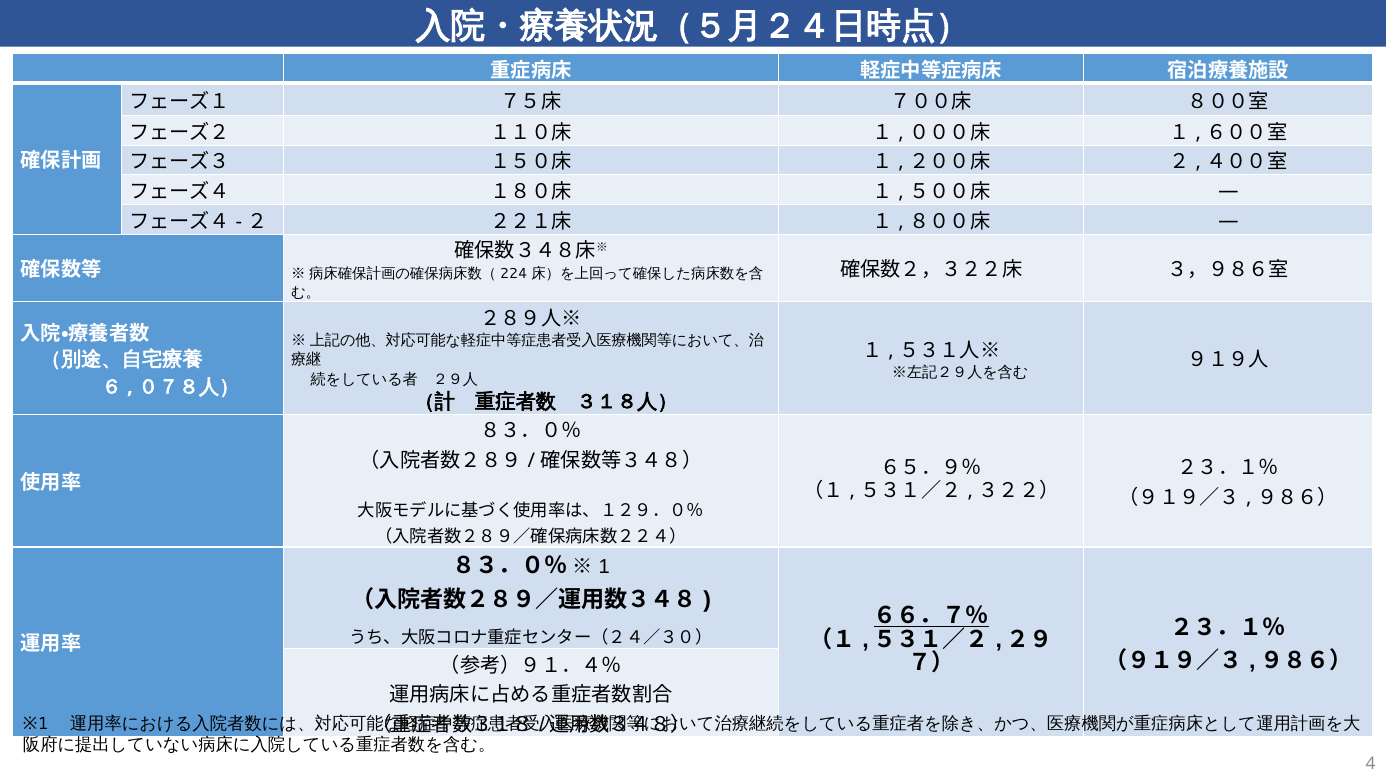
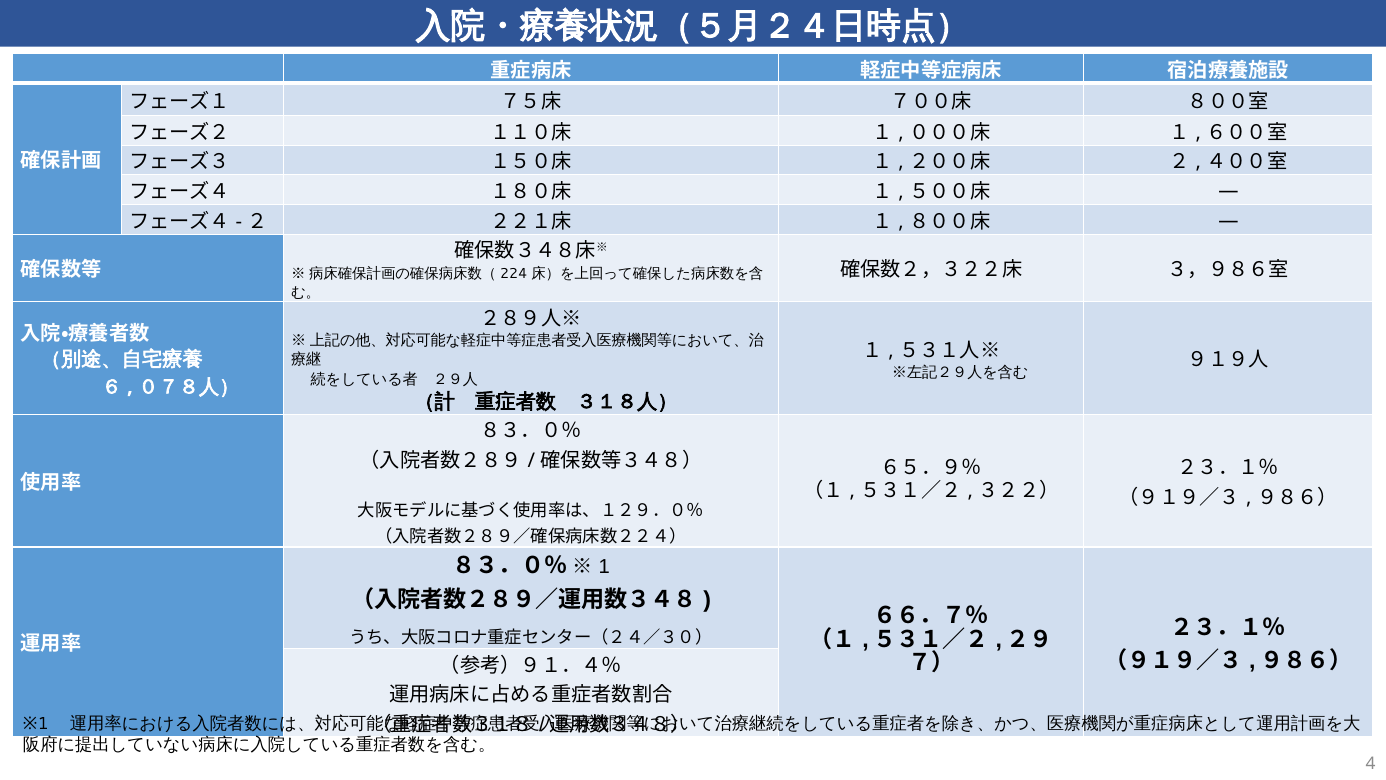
６６．７％ underline: present -> none (931, 616)
